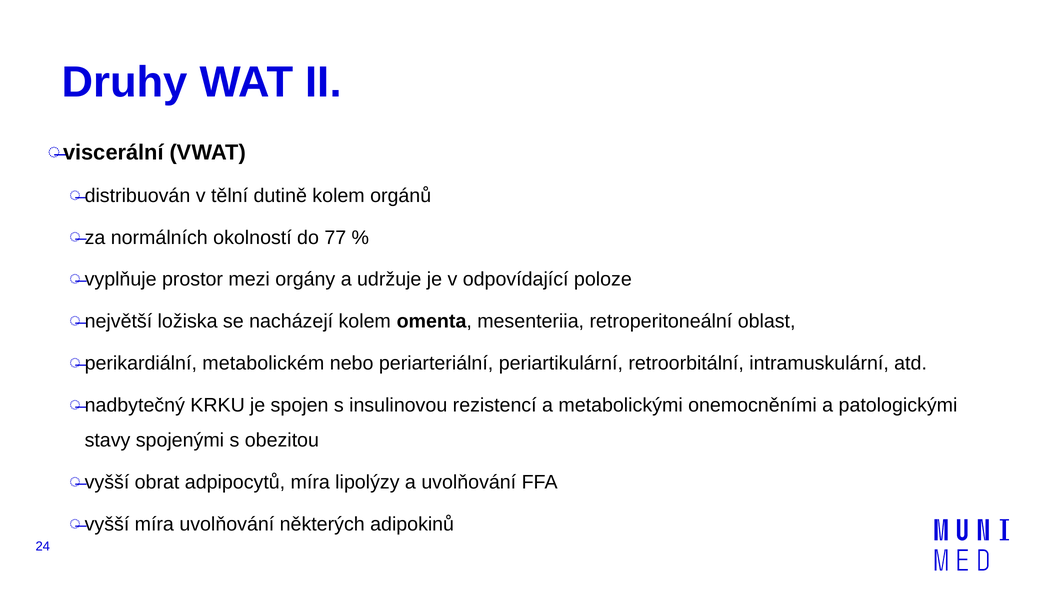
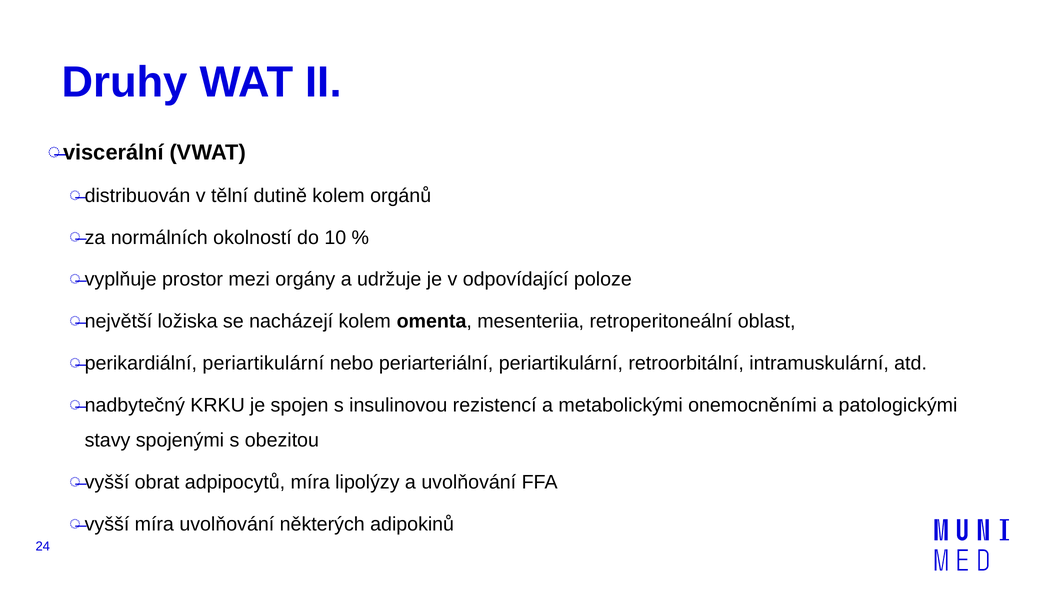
77: 77 -> 10 (335, 238)
metabolickém: metabolickém -> periartikulární (263, 363)
